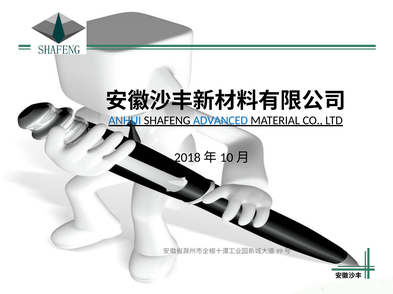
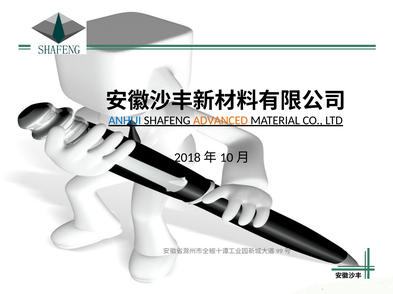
ADVANCED colour: blue -> orange (221, 121)
